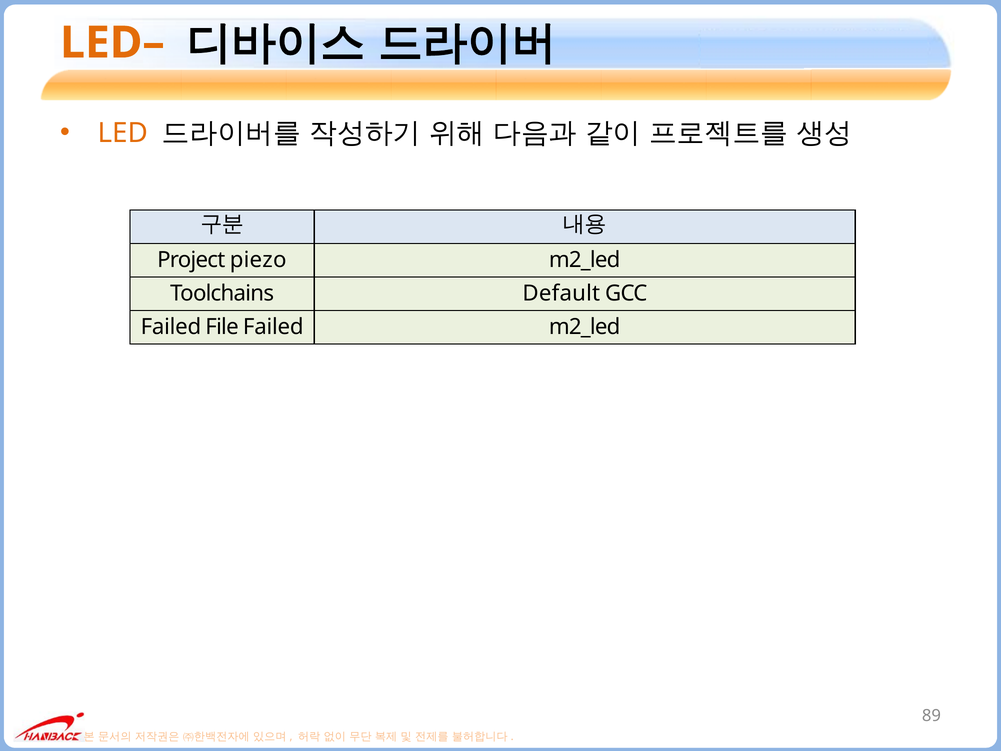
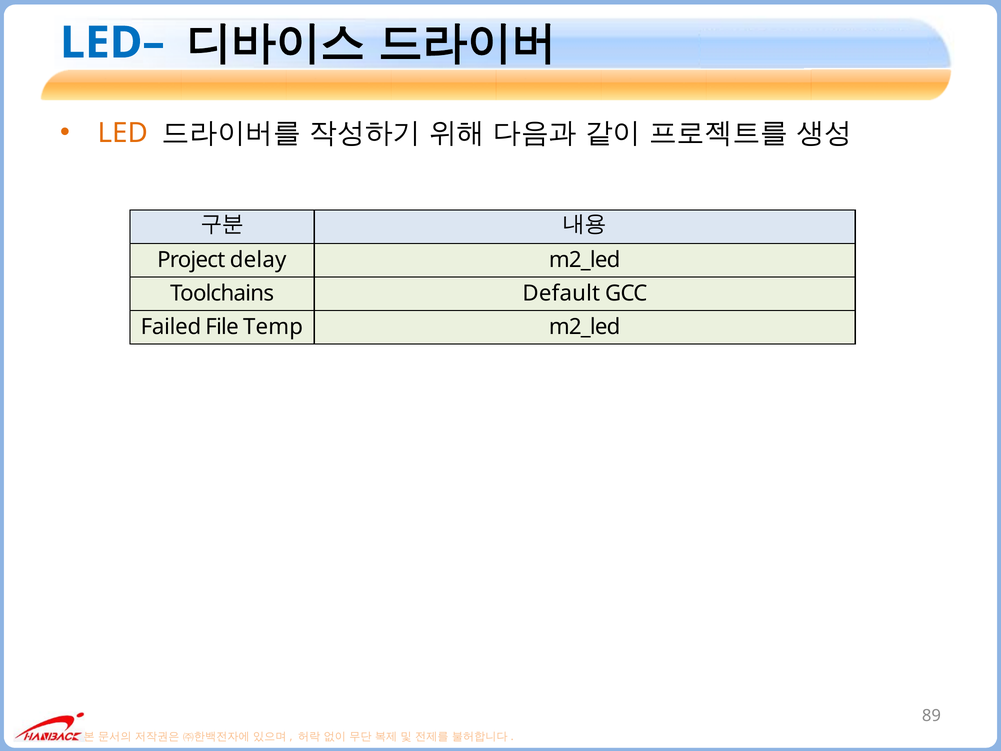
LED– colour: orange -> blue (112, 43)
piezo: piezo -> delay (258, 260)
File Failed: Failed -> Temp (273, 327)
